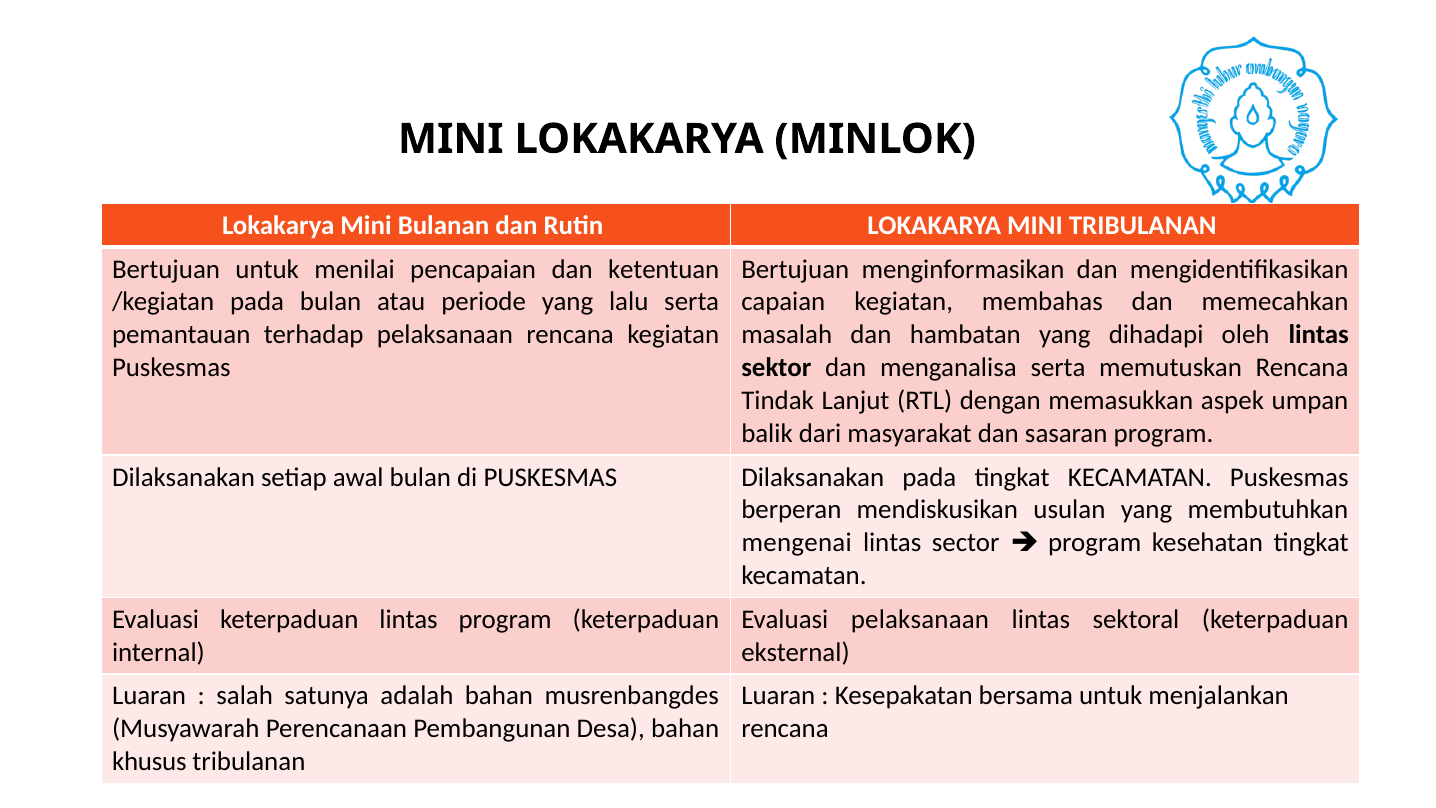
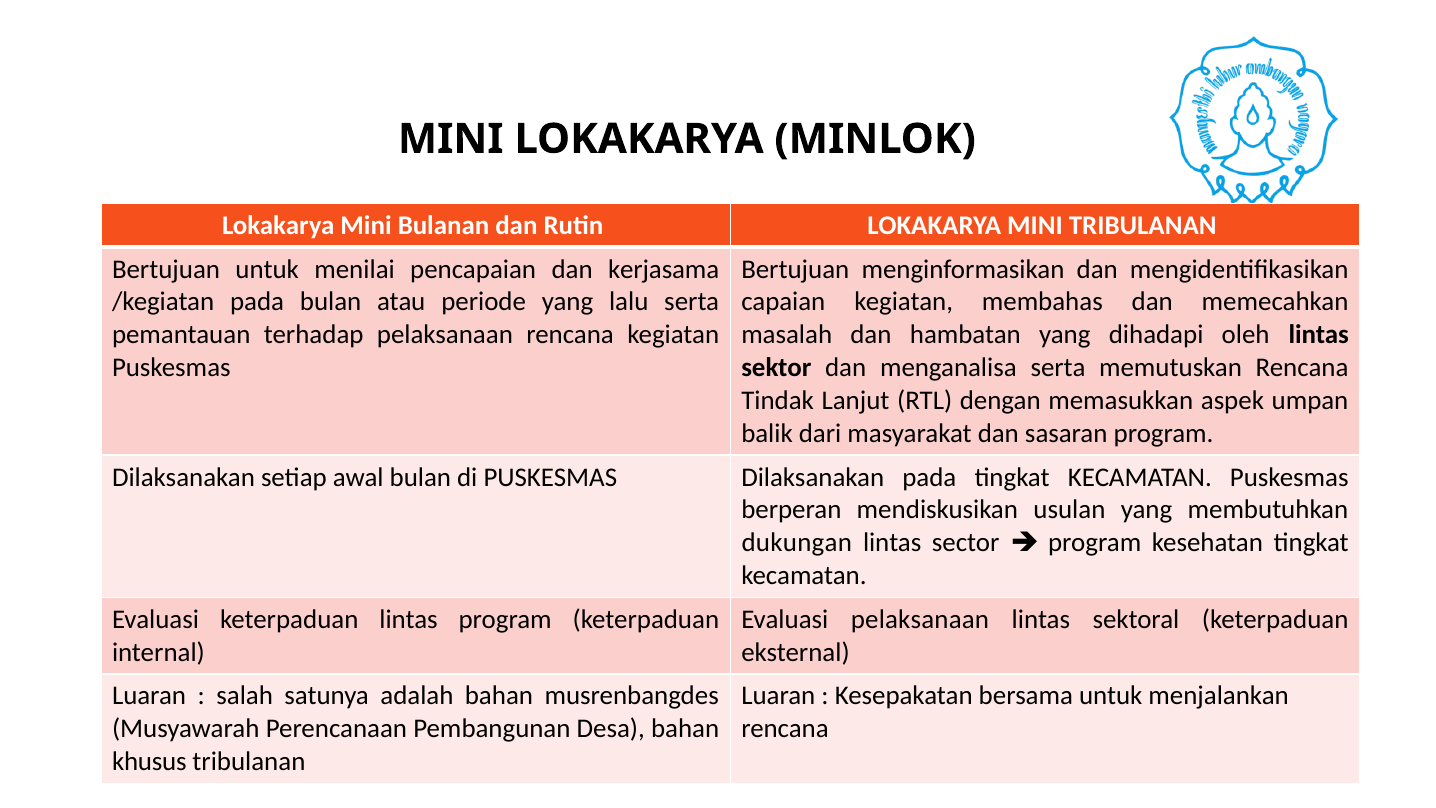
ketentuan: ketentuan -> kerjasama (664, 269)
mengenai: mengenai -> dukungan (797, 543)
